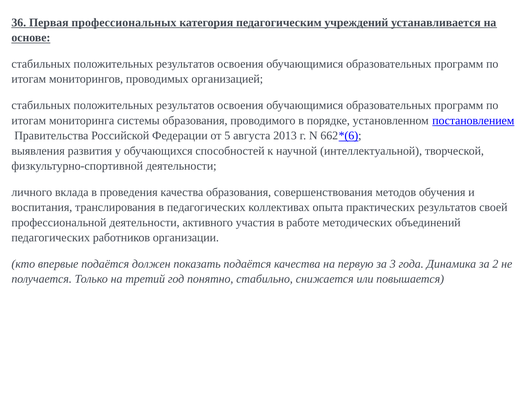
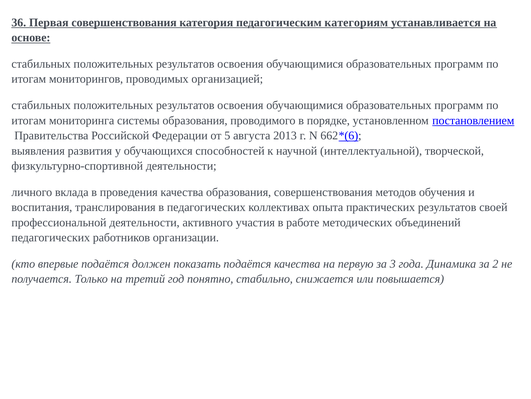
Первая профессиональных: профессиональных -> совершенствования (124, 22)
учреждений: учреждений -> категориям (356, 22)
